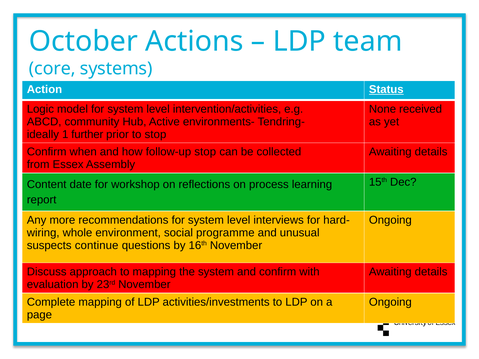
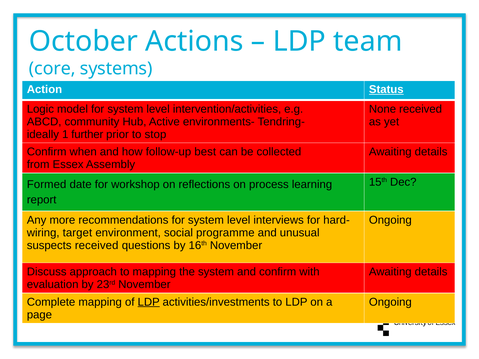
follow-up stop: stop -> best (205, 152)
Content: Content -> Formed (47, 185)
whole: whole -> target (77, 233)
suspects continue: continue -> received (97, 245)
LDP underline: none -> present (149, 302)
